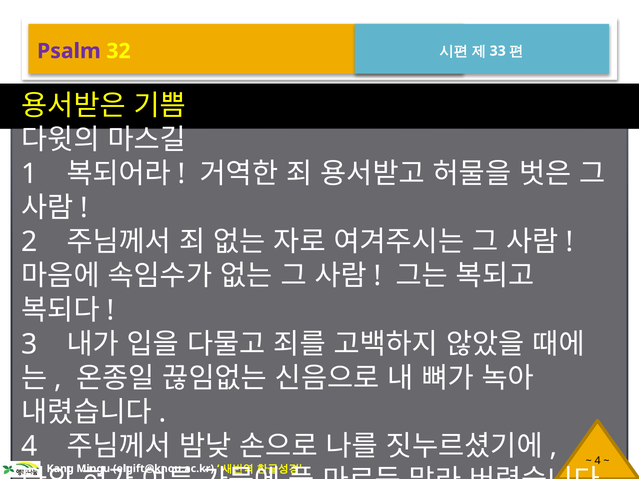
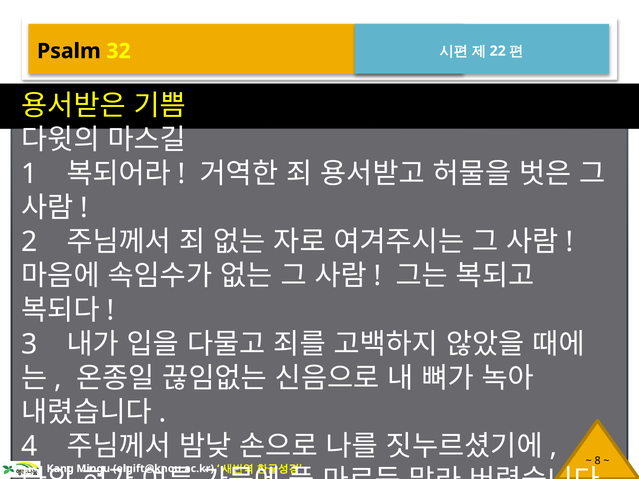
Psalm colour: purple -> black (69, 51)
33: 33 -> 22 (498, 51)
4: 4 -> 8 (598, 461)
